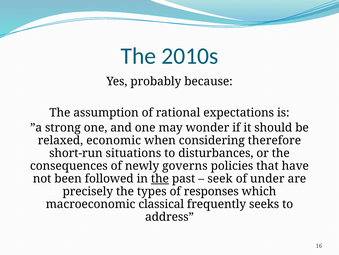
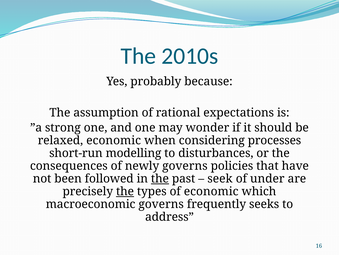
therefore: therefore -> processes (274, 140)
situations: situations -> modelling (134, 153)
the underline: none -> present (125, 191)
of responses: responses -> economic (211, 191)
macroeconomic classical: classical -> governs (161, 204)
